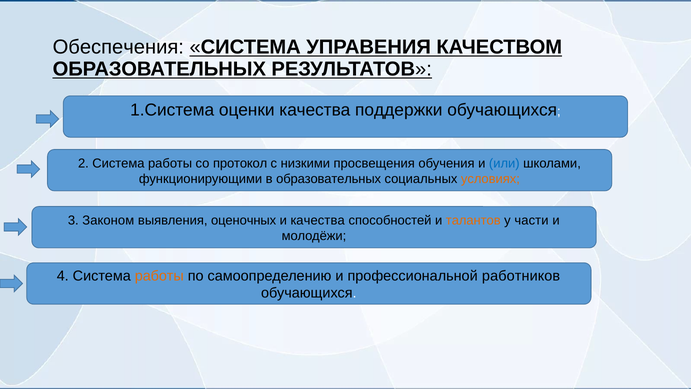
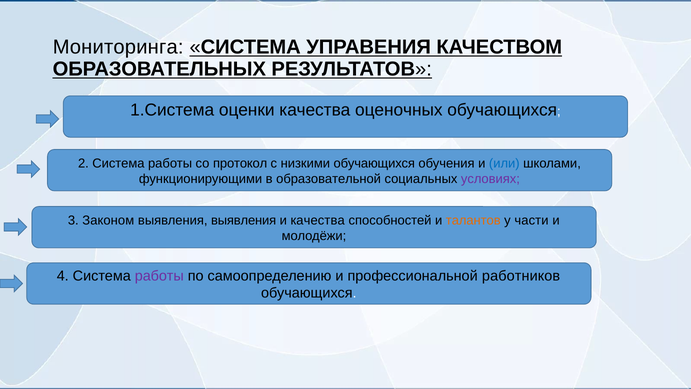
Обеспечения: Обеспечения -> Мониторинга (118, 47)
поддержки: поддержки -> оценочных (399, 110)
низкими просвещения: просвещения -> обучающихся (374, 163)
в образовательных: образовательных -> образовательной (329, 179)
условиях colour: orange -> purple (490, 179)
выявления оценочных: оценочных -> выявления (244, 220)
работы colour: orange -> purple (159, 276)
